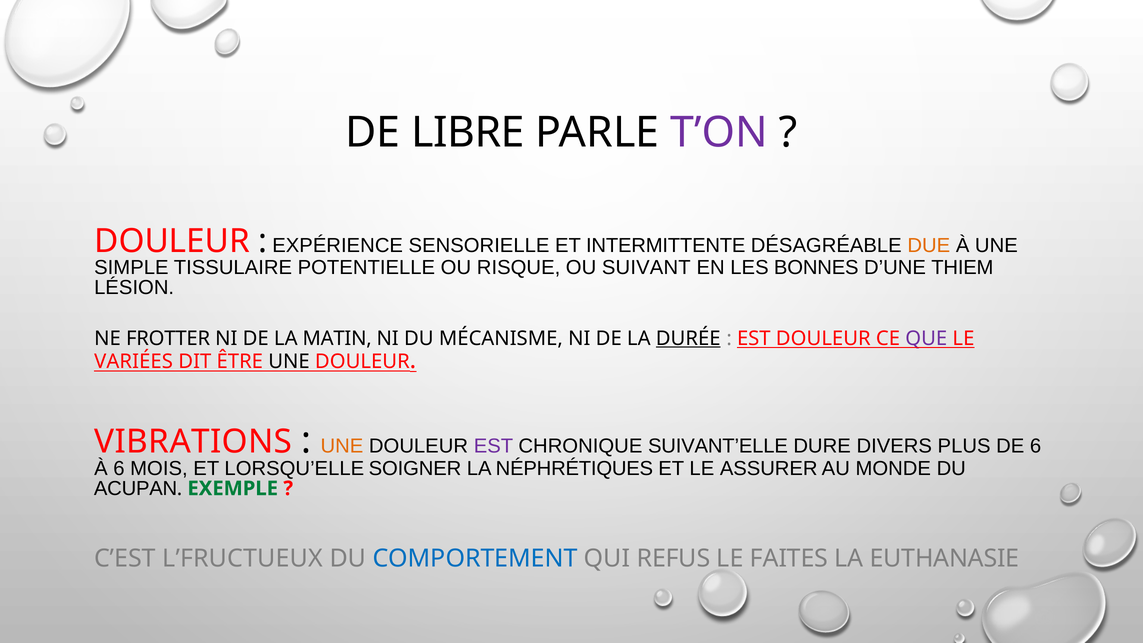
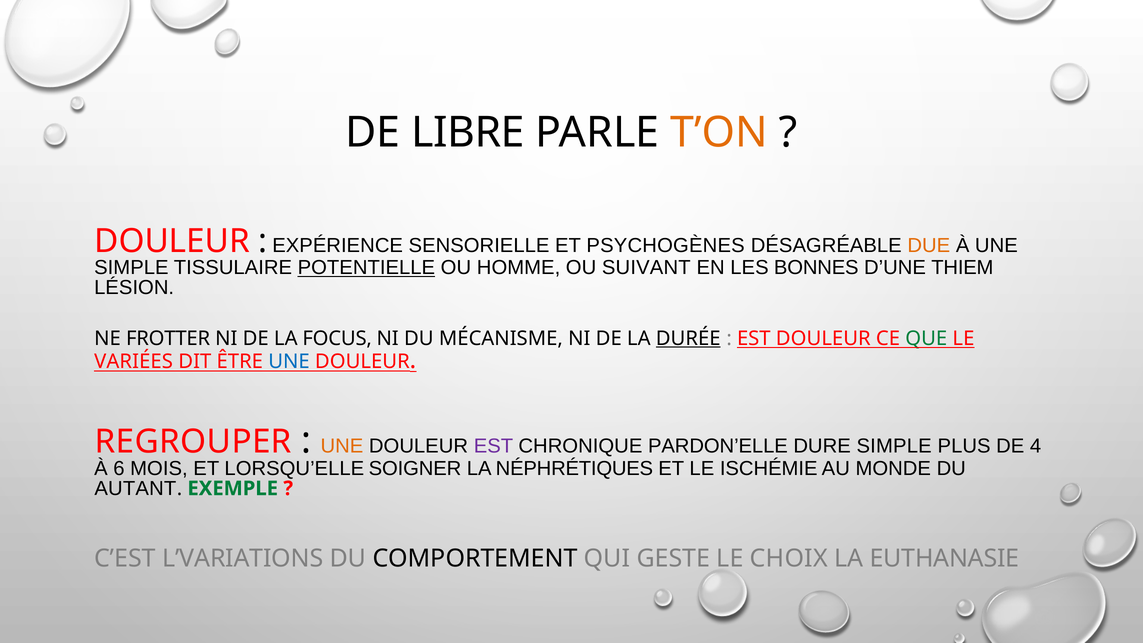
T’ON colour: purple -> orange (719, 132)
INTERMITTENTE: INTERMITTENTE -> PSYCHOGÈNES (666, 245)
POTENTIELLE underline: none -> present (366, 268)
RISQUE: RISQUE -> HOMME (519, 268)
MATIN: MATIN -> FOCUS (337, 338)
QUE colour: purple -> green (926, 338)
UNE colour: black -> blue (289, 362)
VIBRATIONS: VIBRATIONS -> REGROUPER (193, 441)
SUIVANT’ELLE: SUIVANT’ELLE -> PARDON’ELLE (718, 446)
DURE DIVERS: DIVERS -> SIMPLE (894, 446)
DE 6: 6 -> 4 (1036, 446)
ASSURER: ASSURER -> ISCHÉMIE (769, 469)
ACUPAN: ACUPAN -> AUTANT (135, 488)
L’FRUCTUEUX: L’FRUCTUEUX -> L’VARIATIONS (243, 558)
COMPORTEMENT colour: blue -> black (475, 558)
REFUS: REFUS -> GESTE (673, 558)
FAITES: FAITES -> CHOIX (789, 558)
